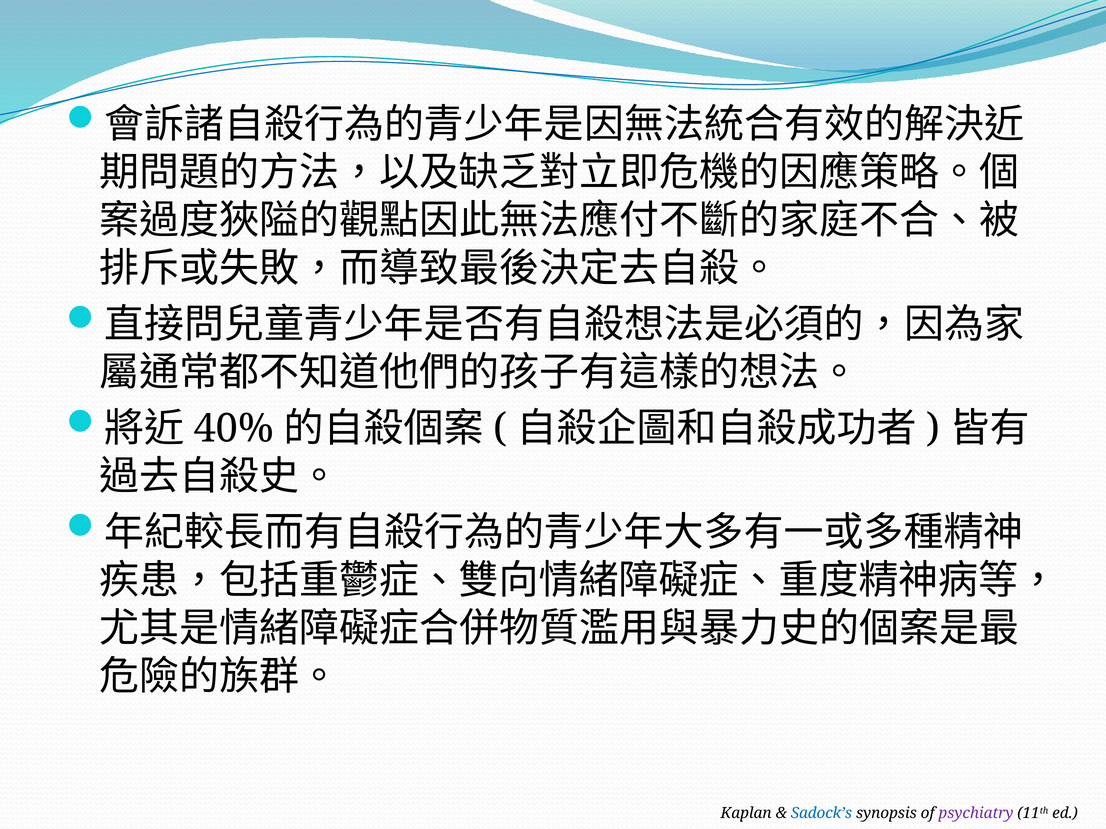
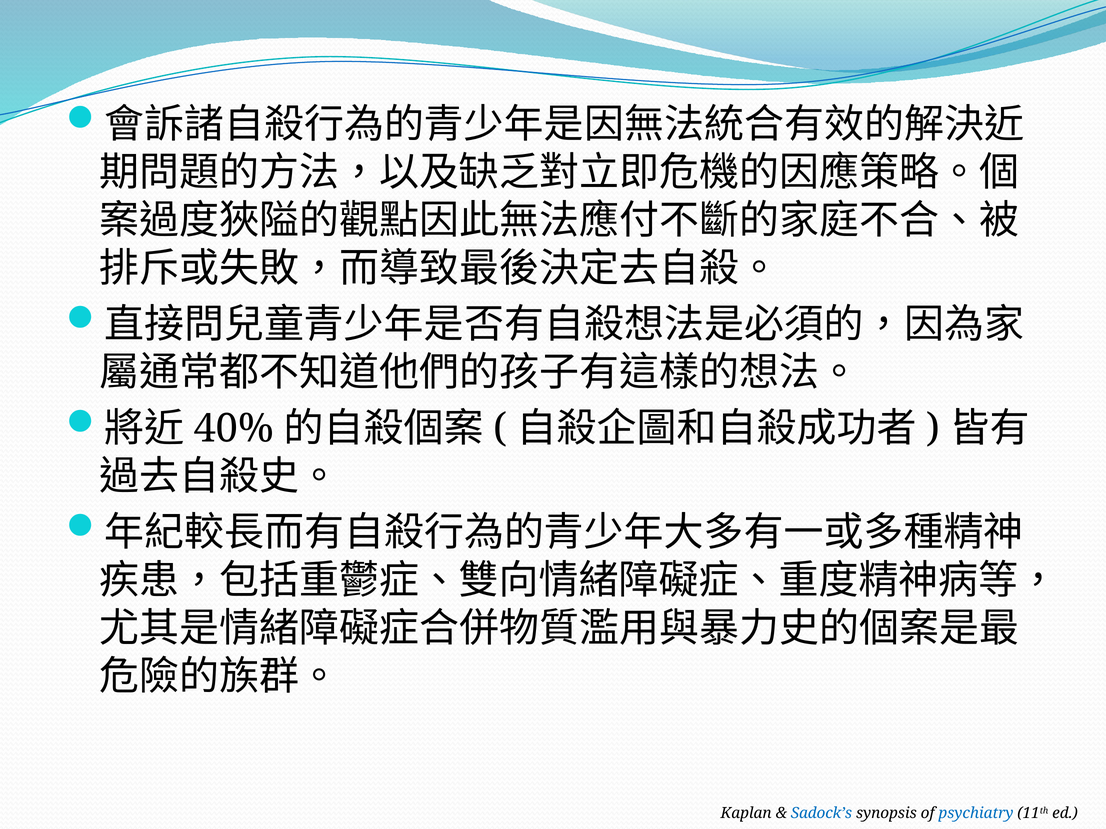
psychiatry colour: purple -> blue (976, 814)
